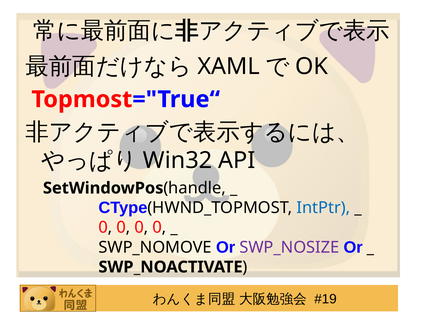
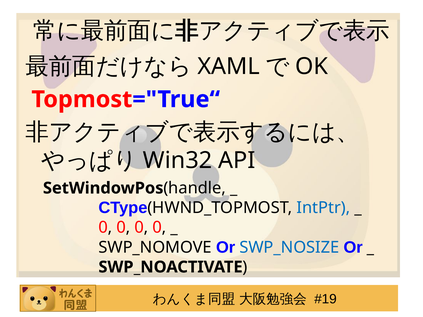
SWP_NOSIZE colour: purple -> blue (289, 247)
